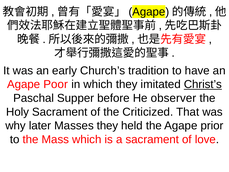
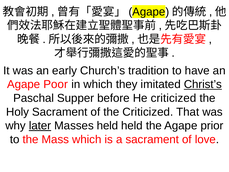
He observer: observer -> criticized (173, 98)
later underline: none -> present (40, 125)
Masses they: they -> held (107, 125)
